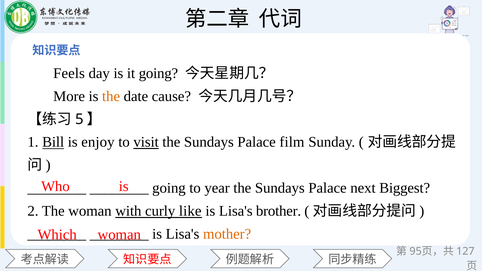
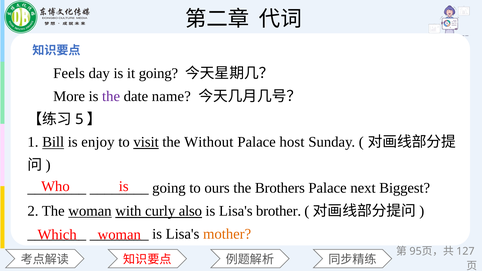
the colour: orange -> purple (111, 96)
cause: cause -> name (171, 96)
Sundays: Sundays -> Without (209, 142)
film: film -> host (292, 142)
year: year -> ours (217, 188)
Sundays: Sundays -> Brothers (280, 188)
woman underline: none -> present (90, 211)
like: like -> also (190, 211)
